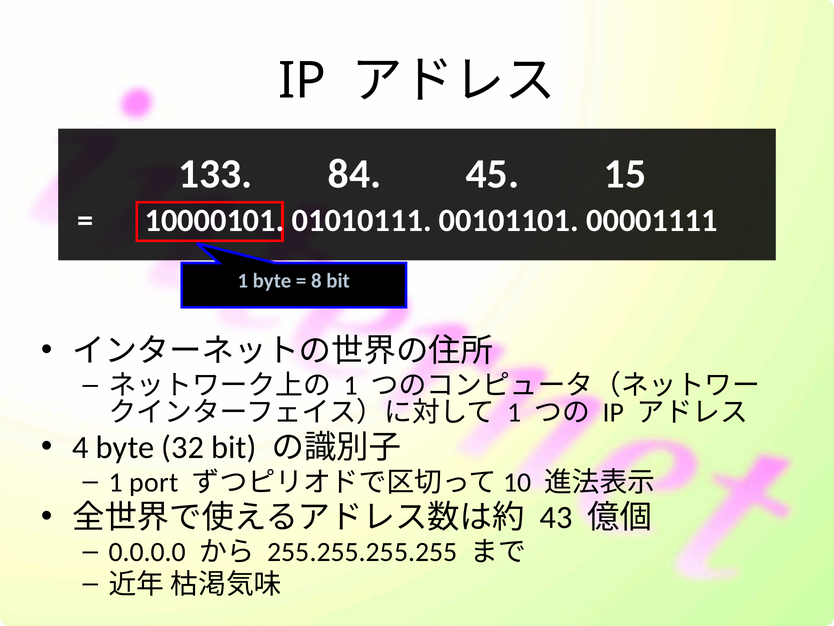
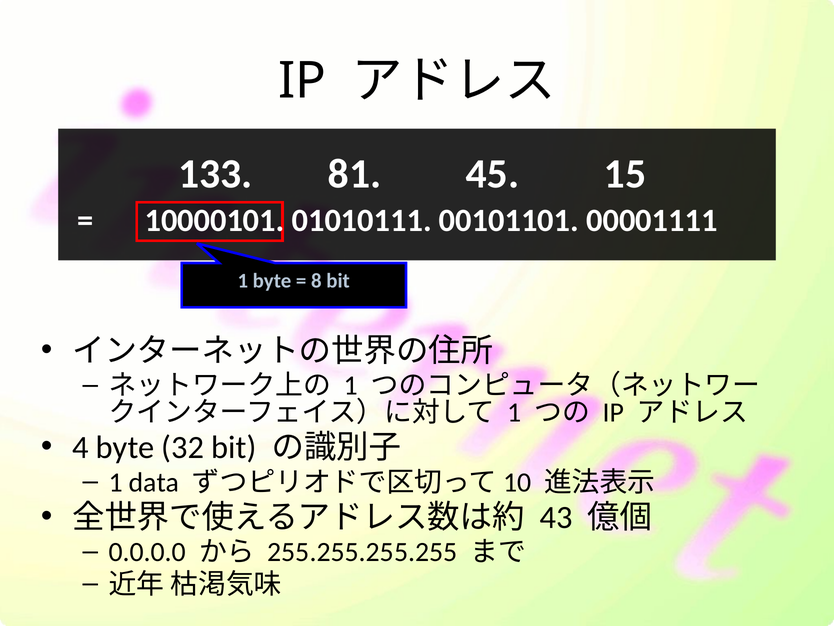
84: 84 -> 81 (355, 174)
port: port -> data (154, 482)
